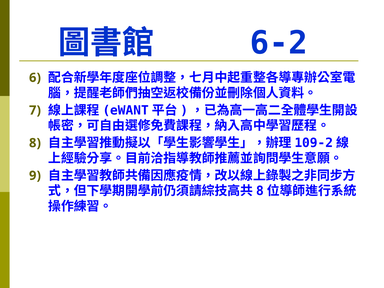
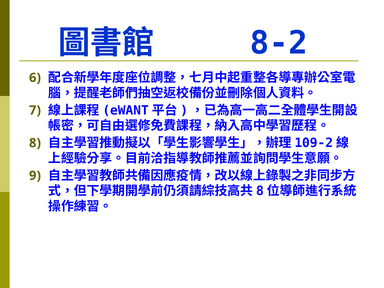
6-2: 6-2 -> 8-2 (279, 43)
